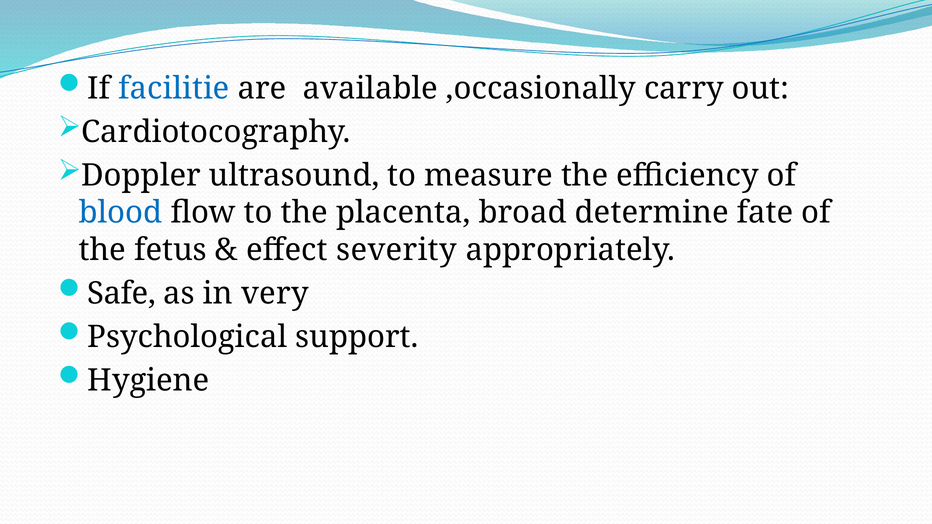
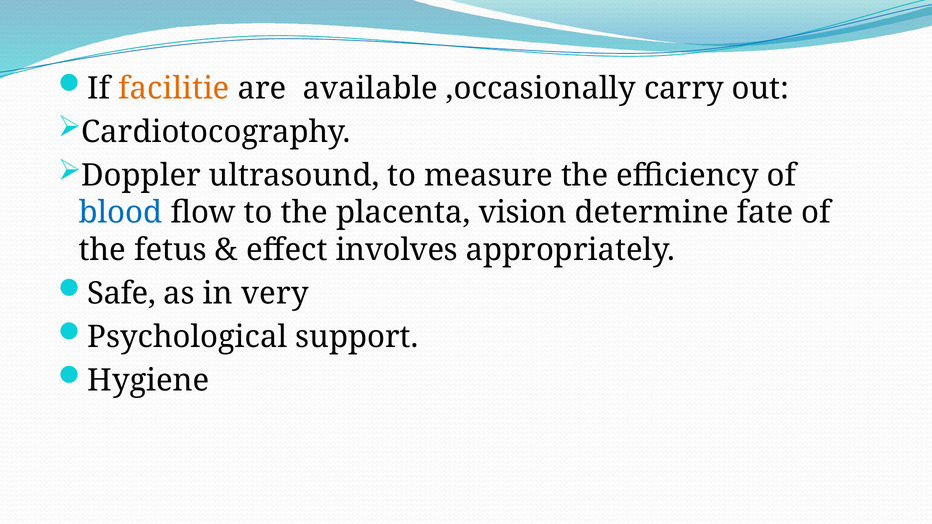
facilitie colour: blue -> orange (174, 88)
broad: broad -> vision (523, 213)
severity: severity -> involves (397, 250)
